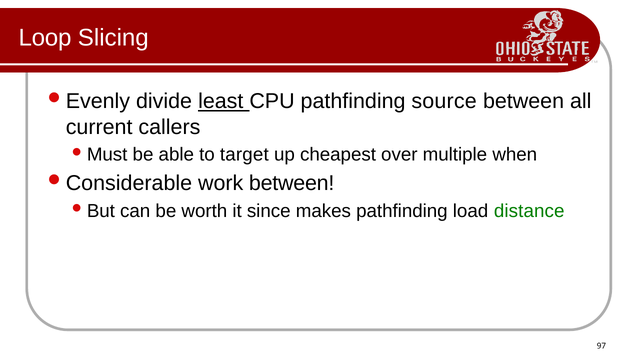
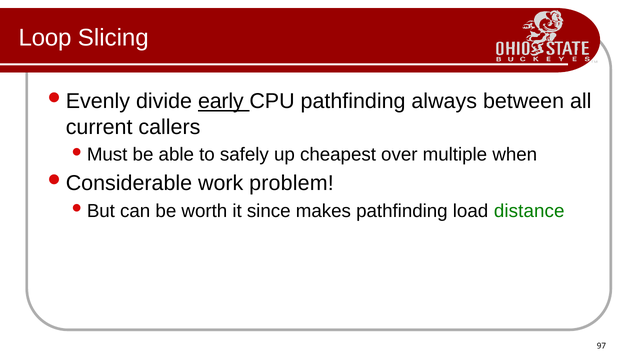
least: least -> early (221, 101)
source: source -> always (444, 101)
target: target -> safely (244, 155)
work between: between -> problem (291, 183)
